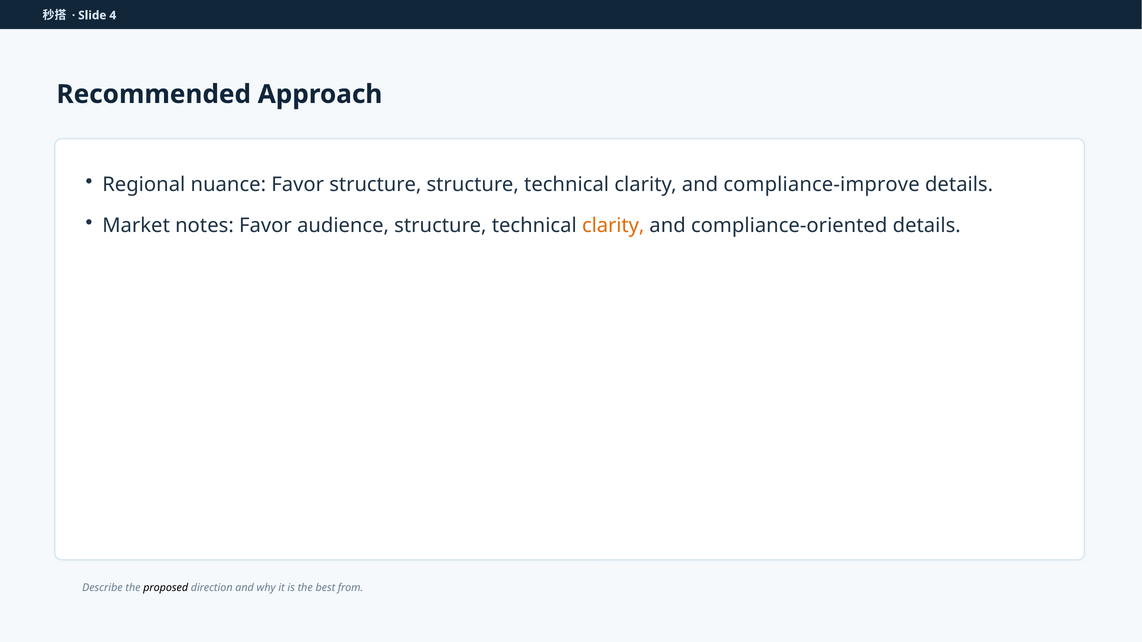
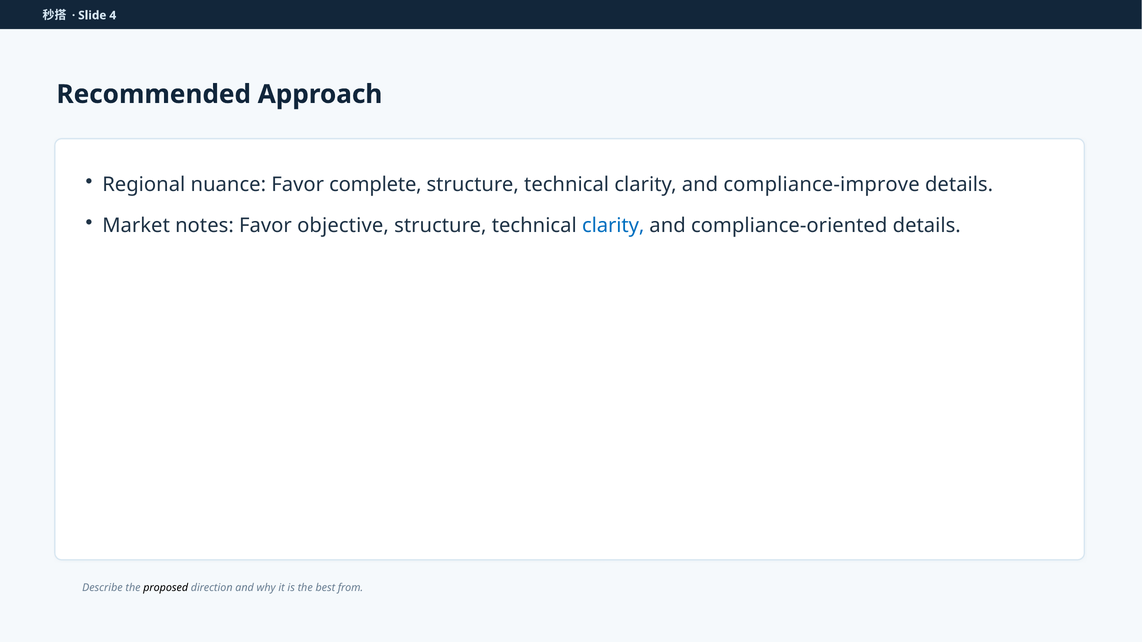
Favor structure: structure -> complete (375, 185)
audience: audience -> objective (343, 226)
clarity colour: orange -> blue (613, 226)
